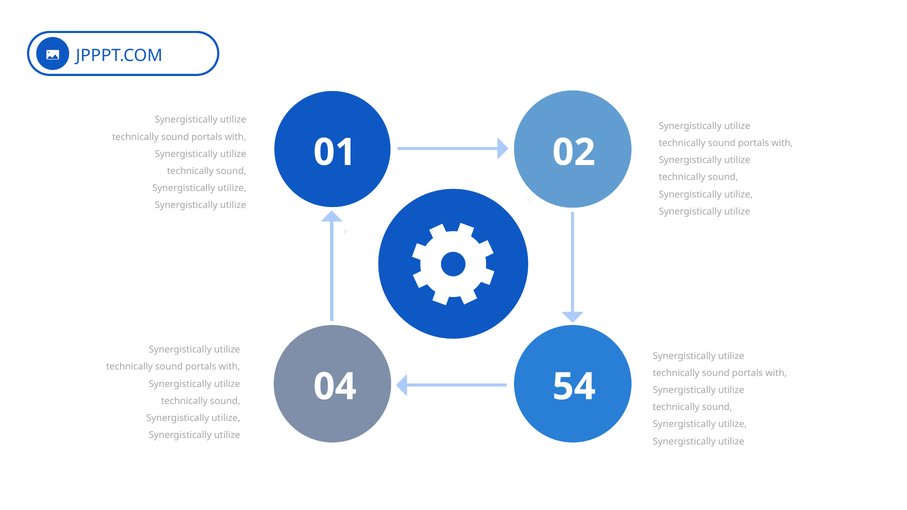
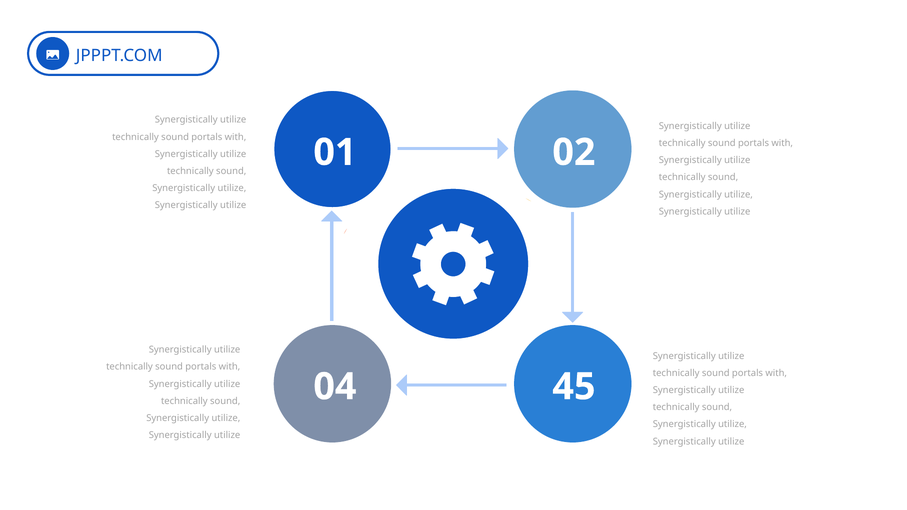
54: 54 -> 45 (574, 387)
